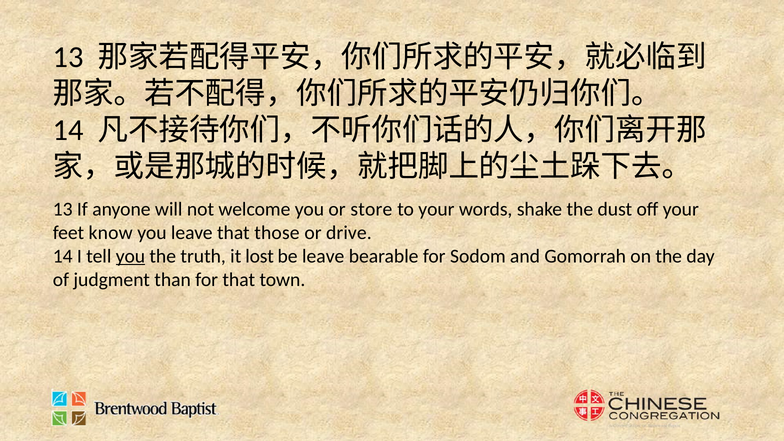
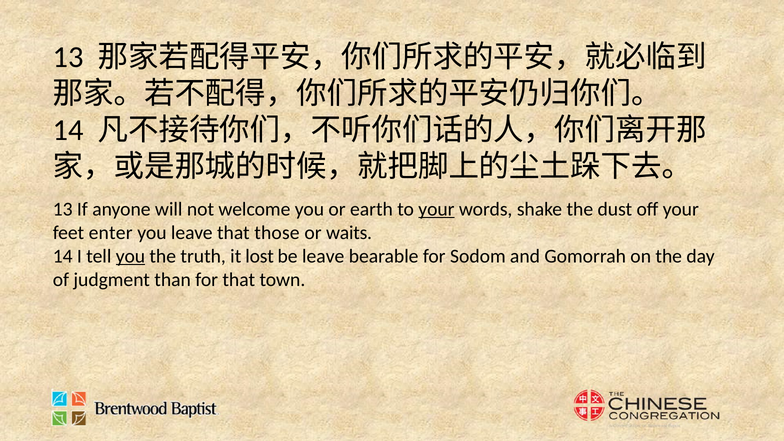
store: store -> earth (371, 209)
your underline: none -> present (436, 209)
know: know -> enter (111, 233)
drive: drive -> waits (349, 233)
